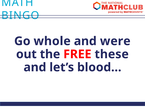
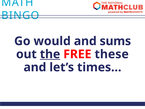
whole: whole -> would (52, 41)
were: were -> sums (115, 41)
the underline: none -> present (50, 54)
blood…: blood… -> times… (99, 67)
